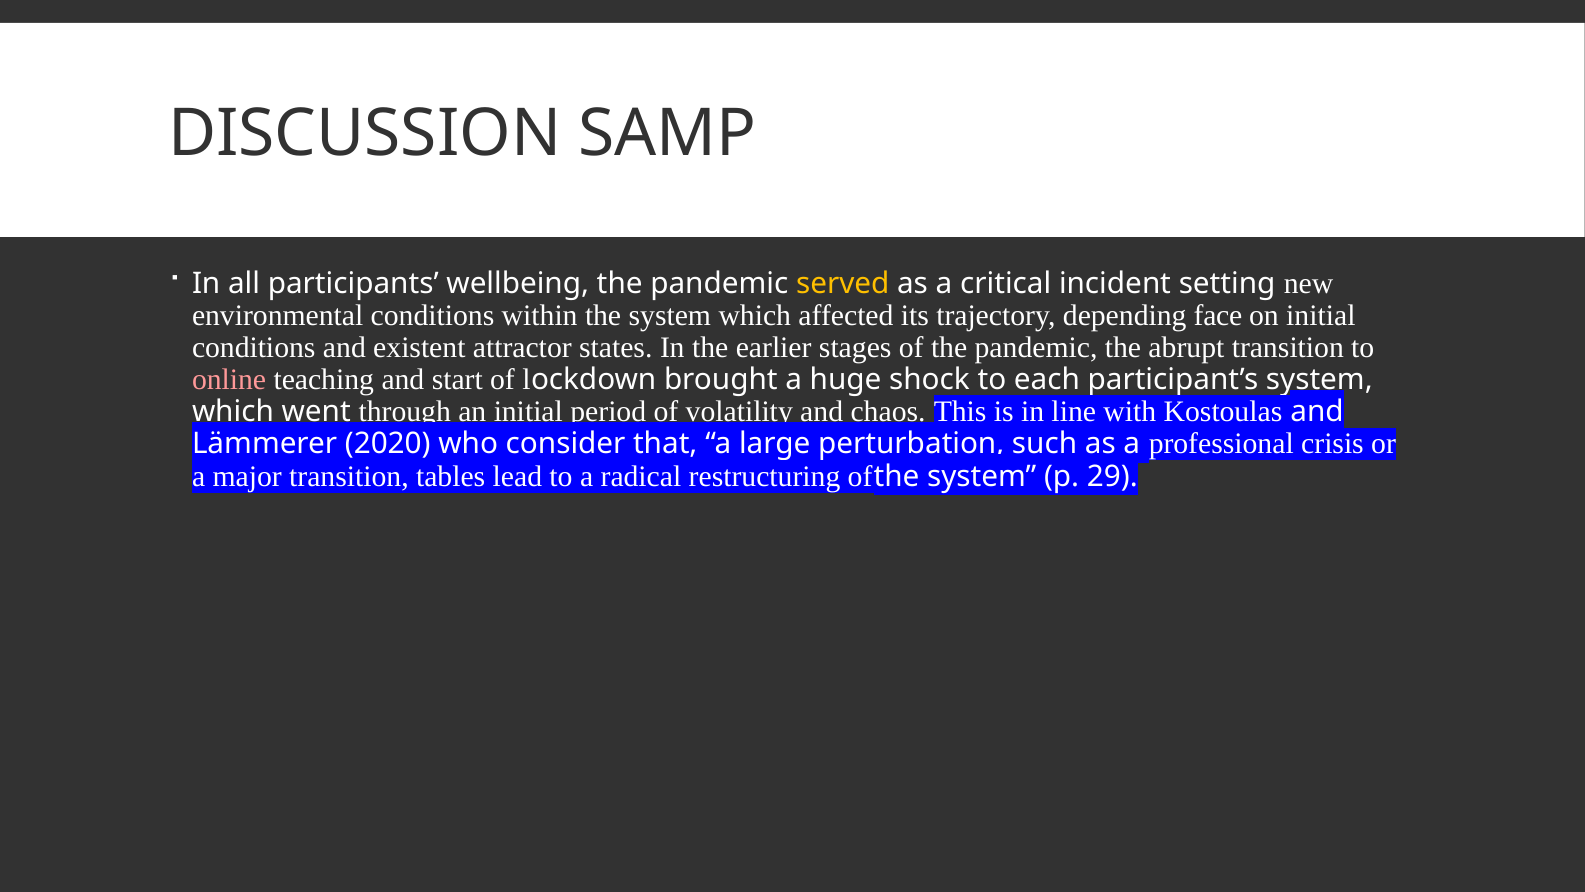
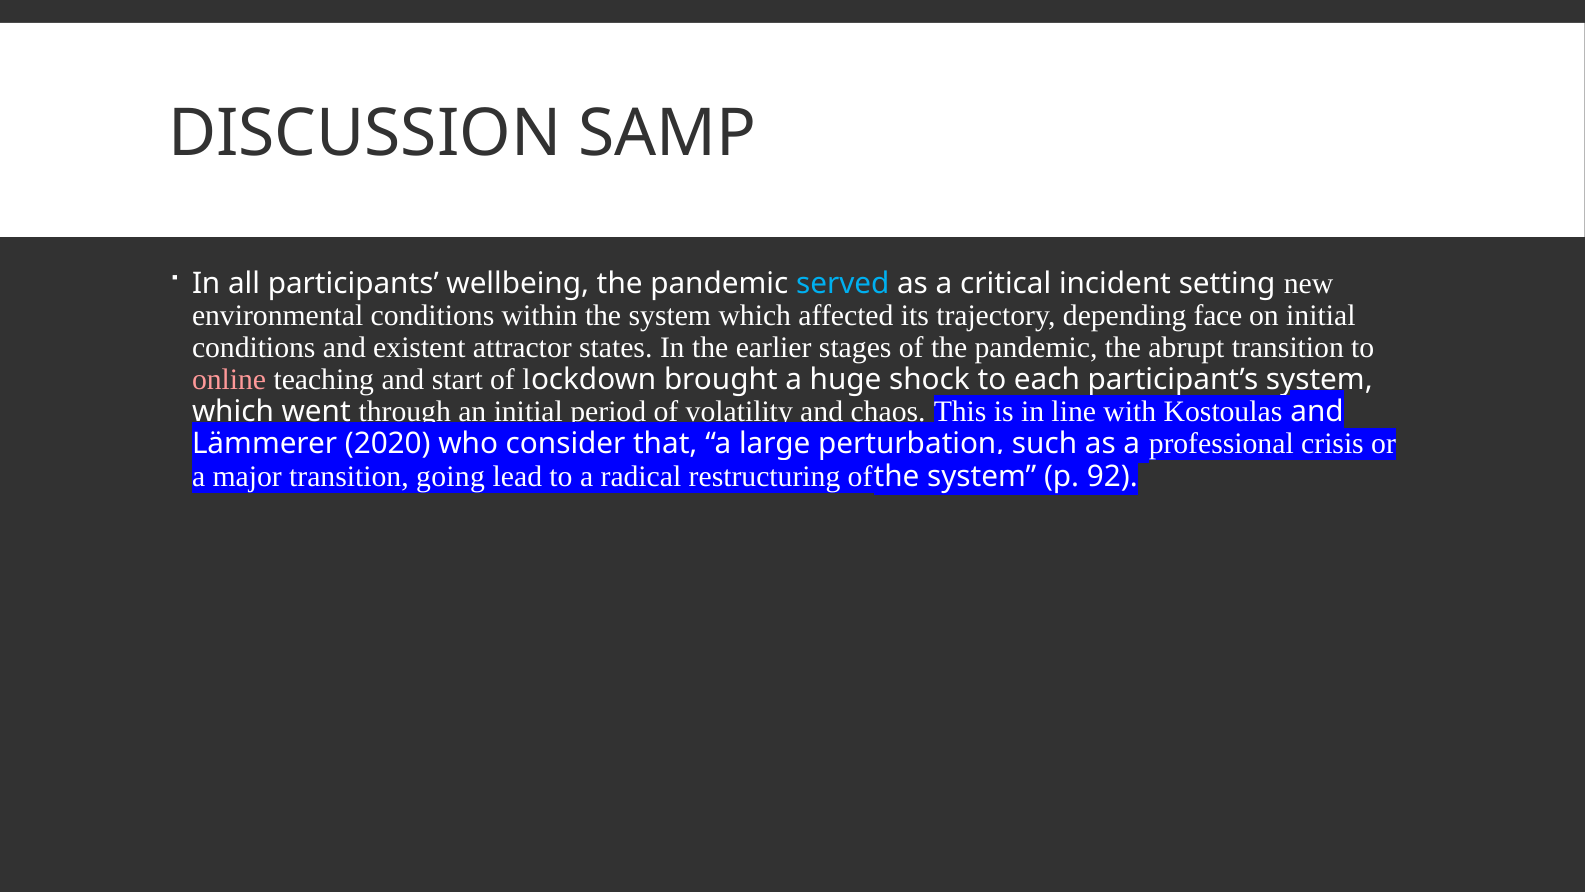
served colour: yellow -> light blue (843, 283)
tables: tables -> going (451, 476)
29: 29 -> 92 (1112, 476)
